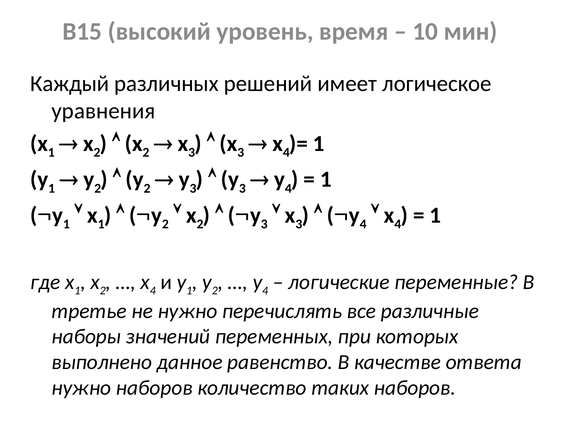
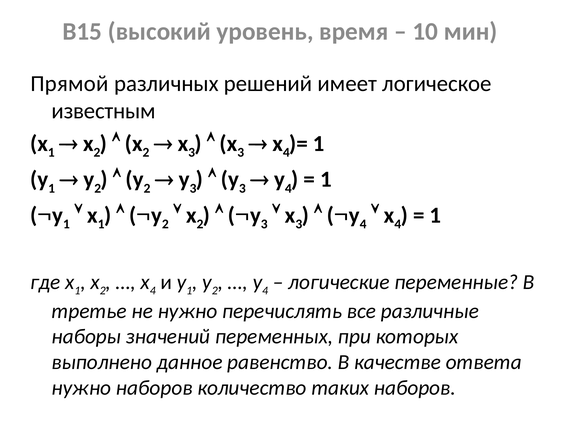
Каждый: Каждый -> Прямой (70, 84)
уравнения: уравнения -> известным (104, 111)
